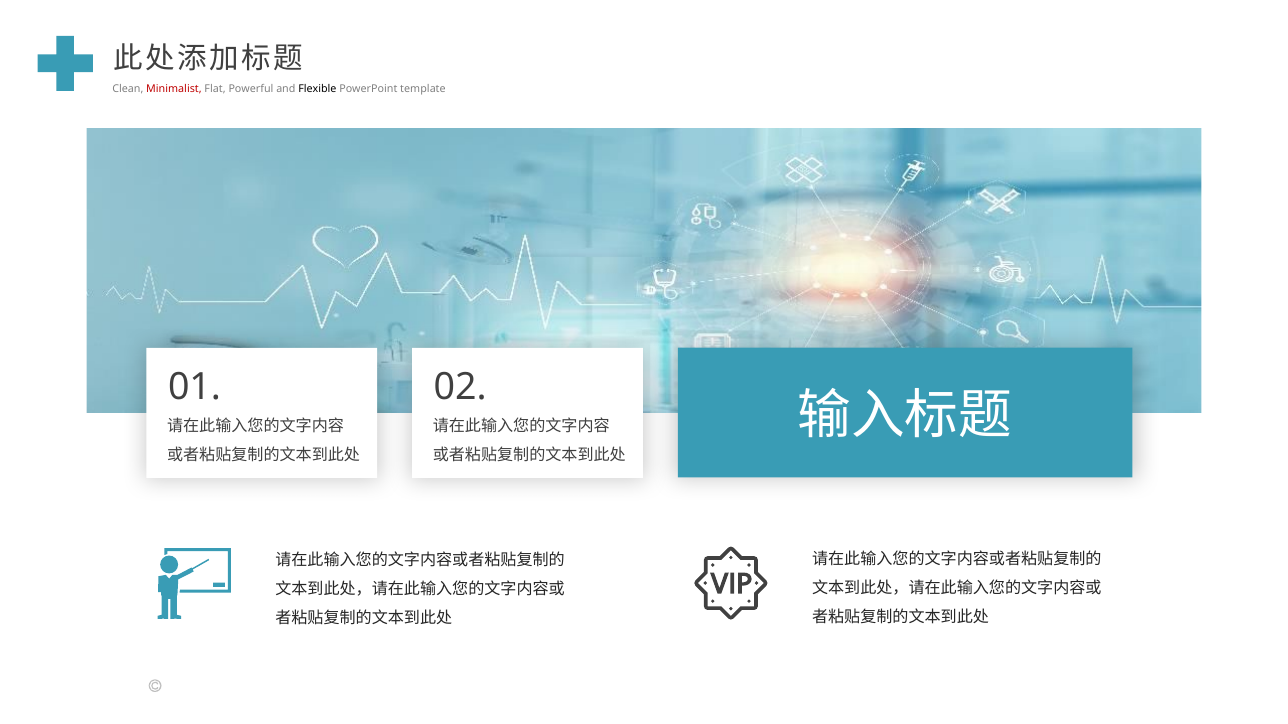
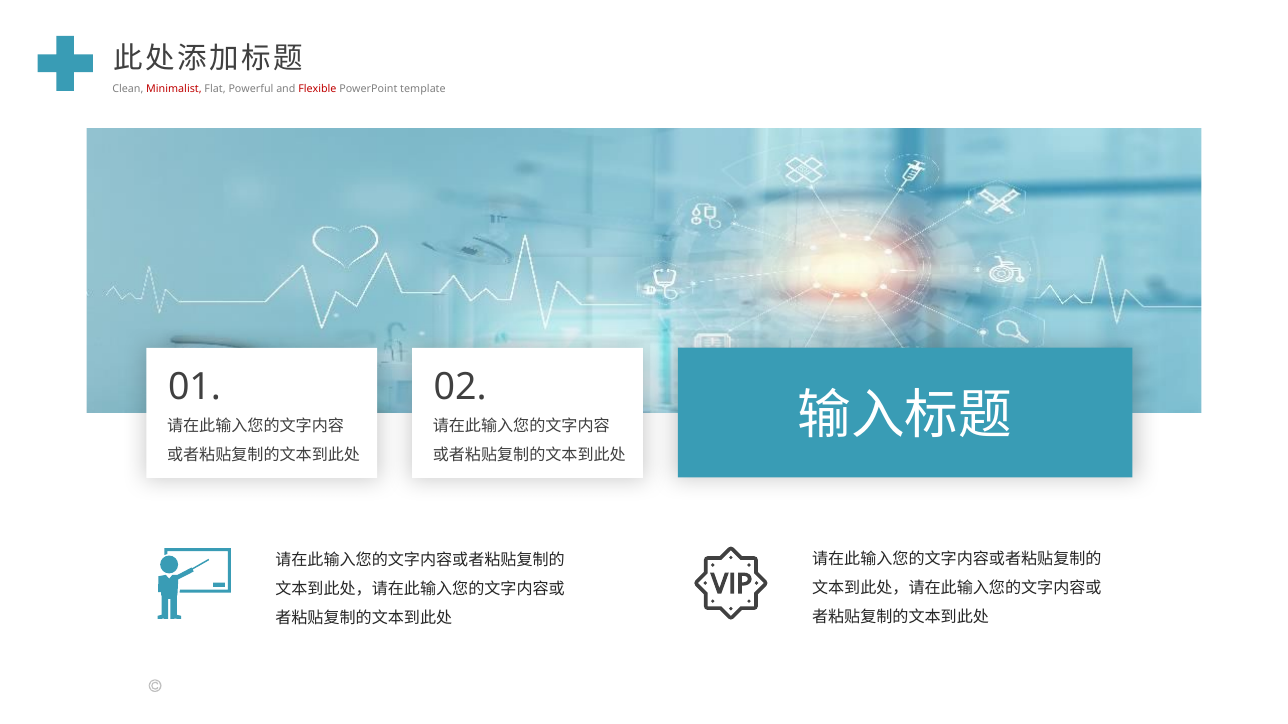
Flexible colour: black -> red (317, 89)
